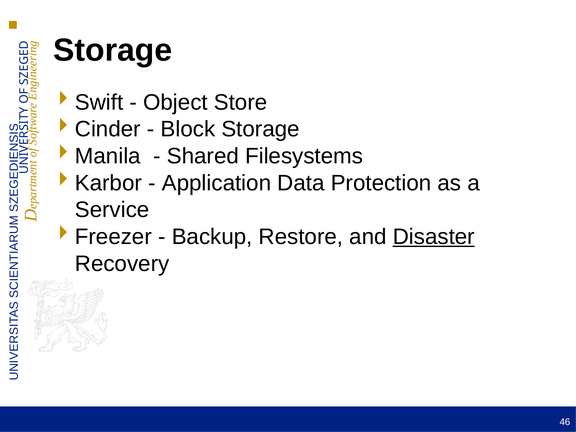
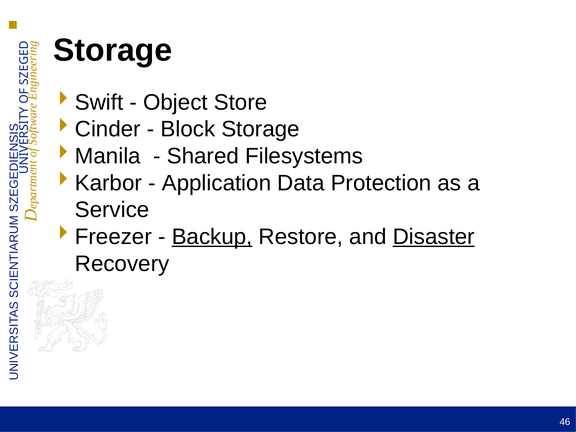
Backup underline: none -> present (212, 237)
